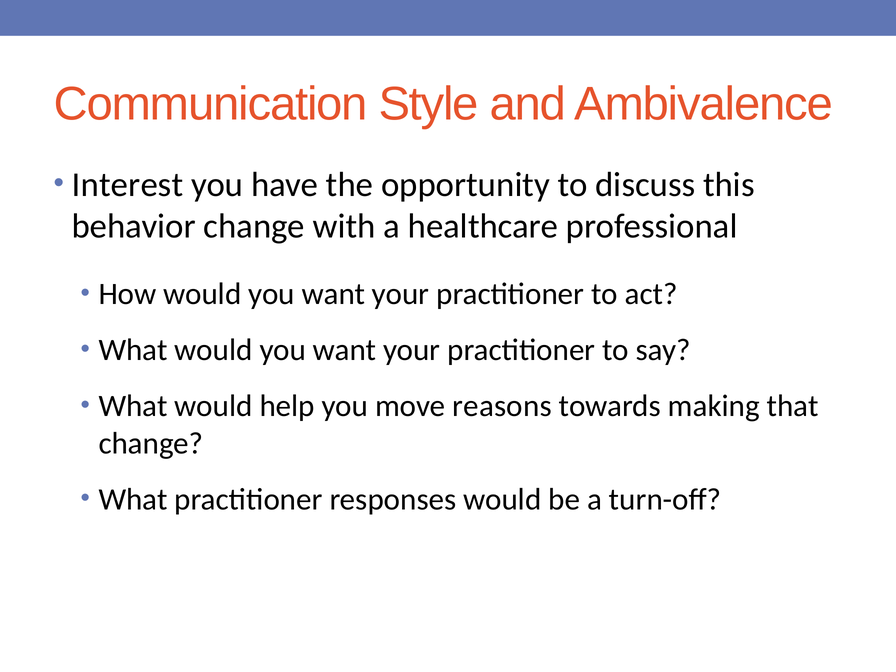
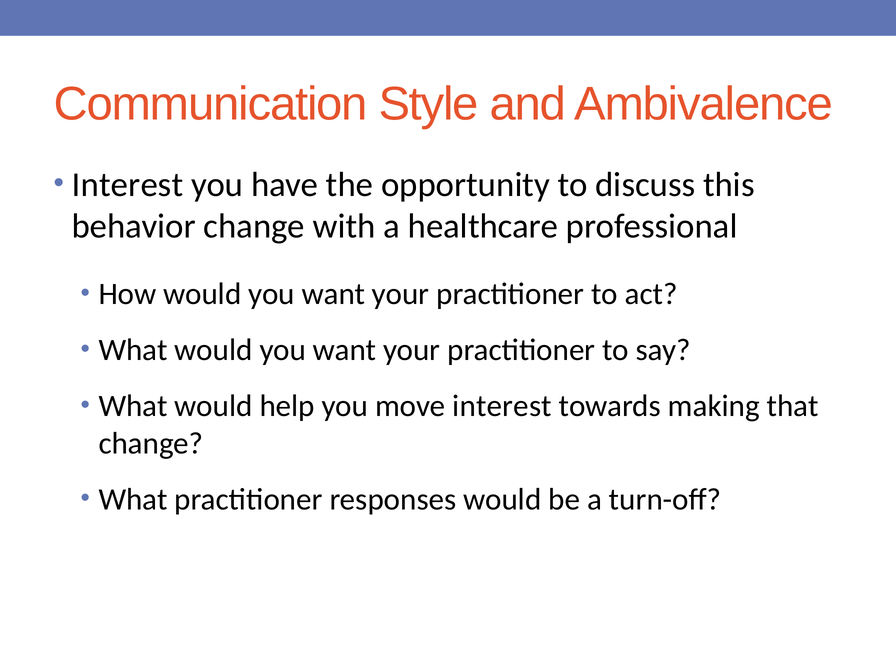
move reasons: reasons -> interest (502, 406)
